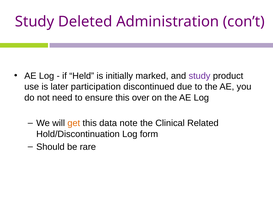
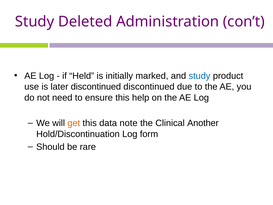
study colour: purple -> blue (199, 76)
later participation: participation -> discontinued (96, 87)
over: over -> help (141, 98)
Related: Related -> Another (203, 123)
